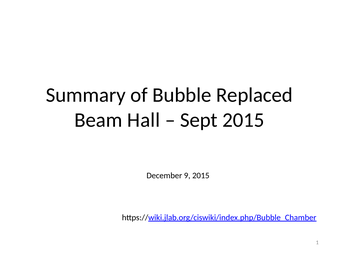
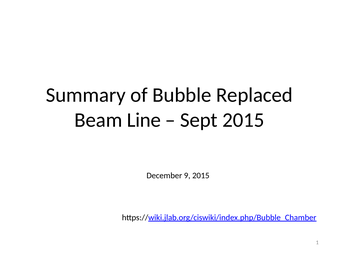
Hall: Hall -> Line (144, 120)
